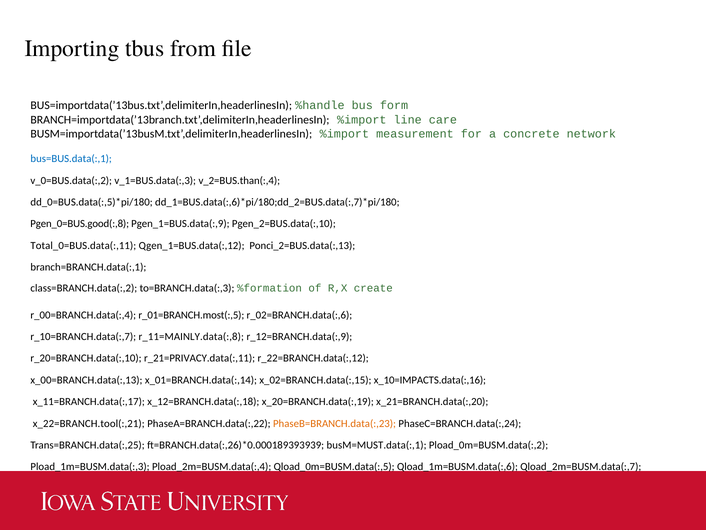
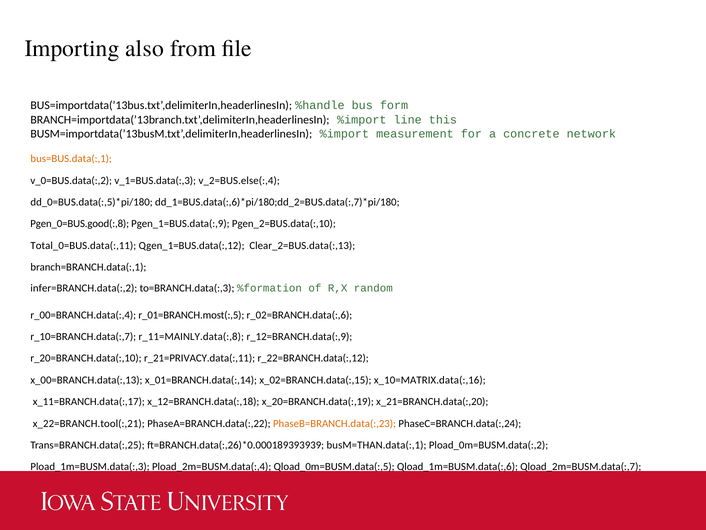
tbus: tbus -> also (145, 49)
care: care -> this (443, 120)
bus=BUS.data(:,1 colour: blue -> orange (71, 159)
v_2=BUS.than(:,4: v_2=BUS.than(:,4 -> v_2=BUS.else(:,4 (239, 180)
Ponci_2=BUS.data(:,13: Ponci_2=BUS.data(:,13 -> Clear_2=BUS.data(:,13 (302, 245)
class=BRANCH.data(:,2: class=BRANCH.data(:,2 -> infer=BRANCH.data(:,2 (84, 288)
create: create -> random (373, 288)
x_10=IMPACTS.data(:,16: x_10=IMPACTS.data(:,16 -> x_10=MATRIX.data(:,16 (430, 380)
busM=MUST.data(:,1: busM=MUST.data(:,1 -> busM=THAN.data(:,1 (377, 445)
